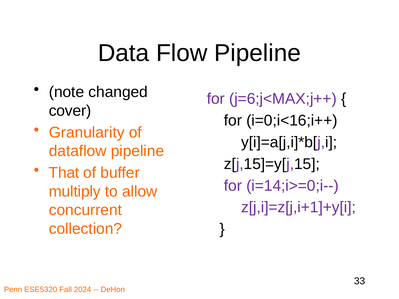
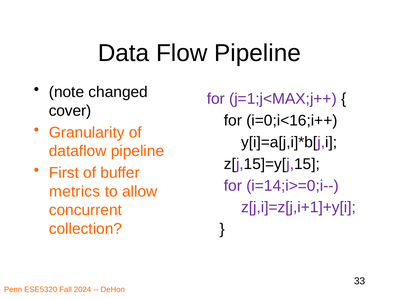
j=6;j<MAX;j++: j=6;j<MAX;j++ -> j=1;j<MAX;j++ (283, 99)
That: That -> First (64, 173)
multiply: multiply -> metrics (75, 192)
